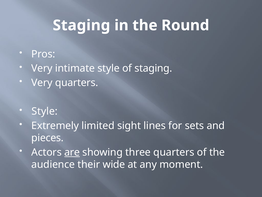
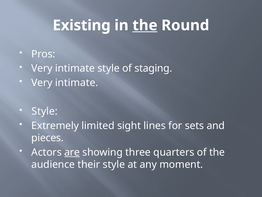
Staging: Staging -> Existing (82, 25)
the underline: none -> present (145, 25)
quarters: quarters -> intimate (77, 83)
their wide: wide -> style (114, 164)
